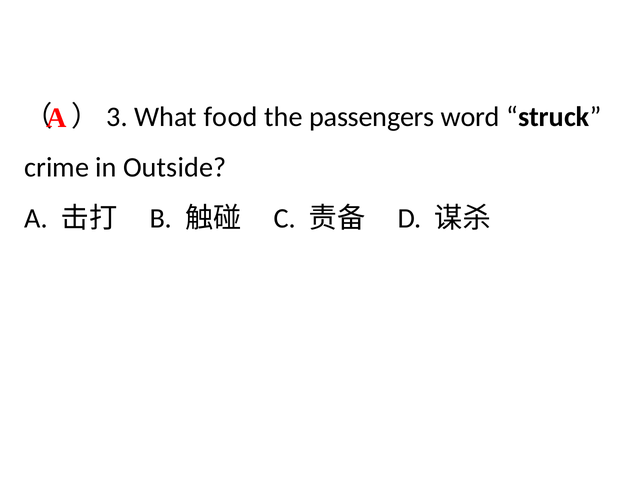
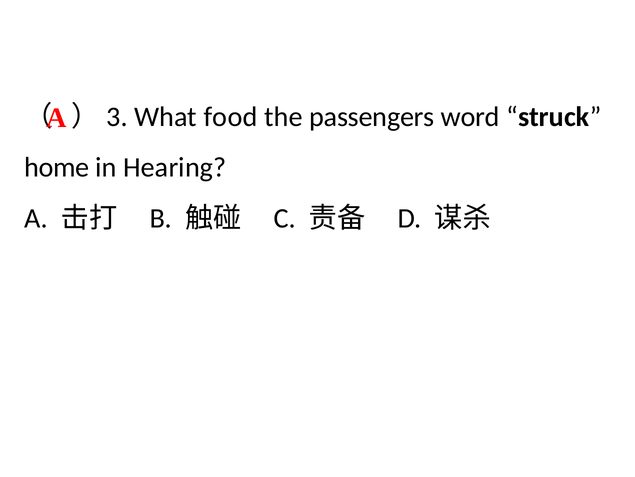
crime: crime -> home (57, 167)
Outside: Outside -> Hearing (175, 167)
